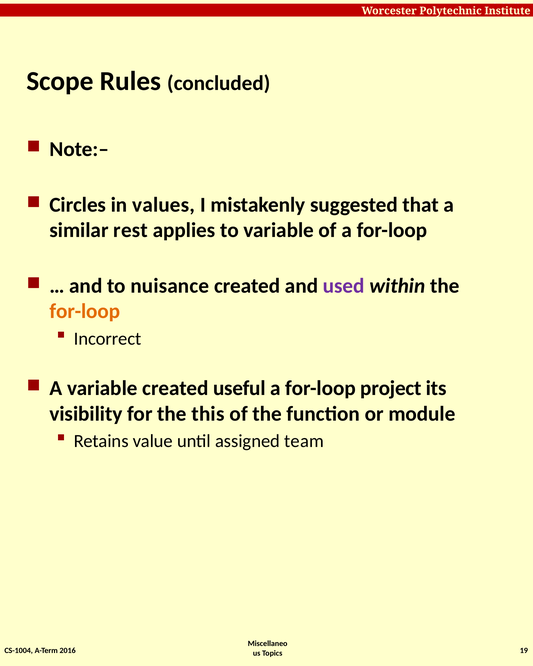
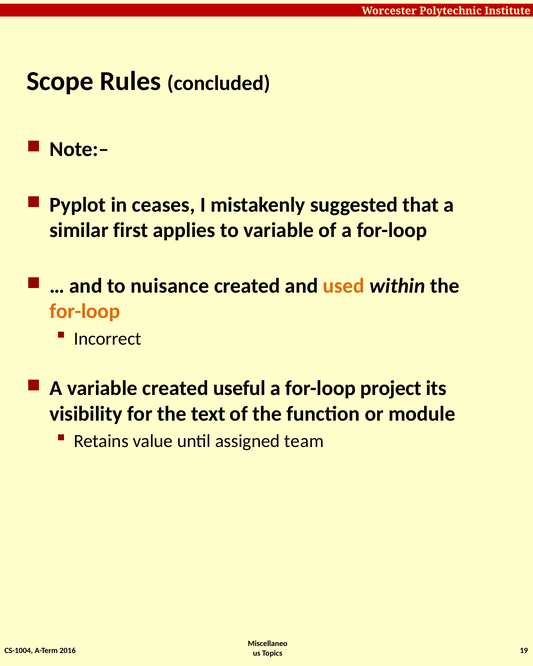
Circles: Circles -> Pyplot (78, 205)
values: values -> ceases (164, 205)
rest: rest -> first (131, 230)
used colour: purple -> orange (344, 286)
this: this -> text (208, 414)
